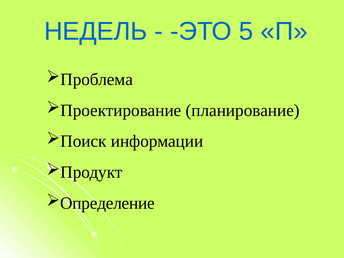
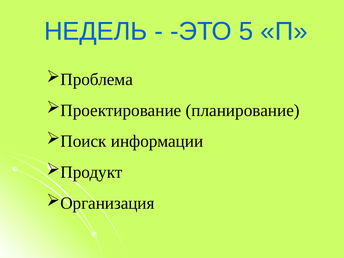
Определение: Определение -> Организация (107, 203)
